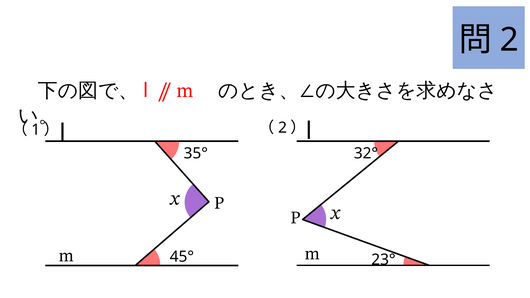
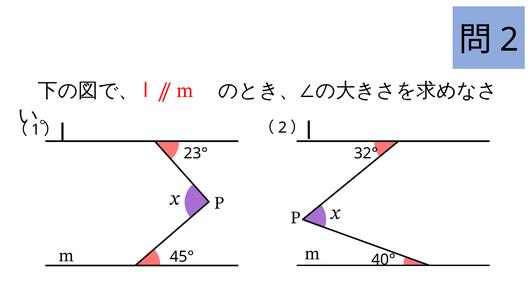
35°: 35° -> 23° (196, 153)
23°: 23° -> 40° (383, 260)
